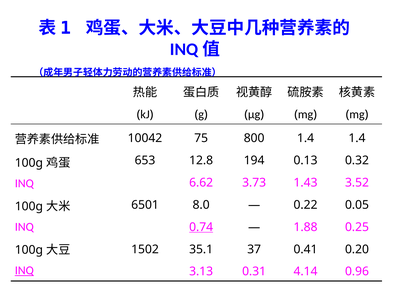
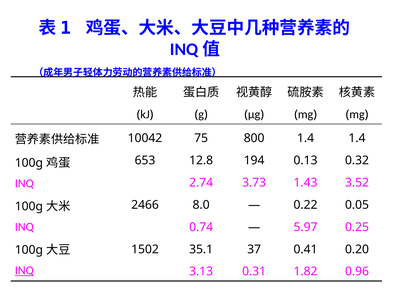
6.62: 6.62 -> 2.74 (201, 183)
6501: 6501 -> 2466 (145, 205)
0.74 underline: present -> none (201, 227)
1.88: 1.88 -> 5.97 (306, 227)
4.14: 4.14 -> 1.82 (306, 271)
